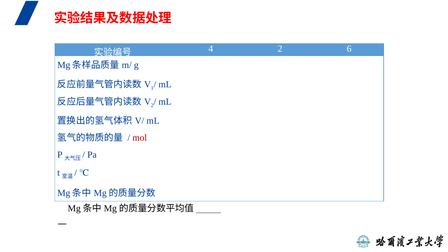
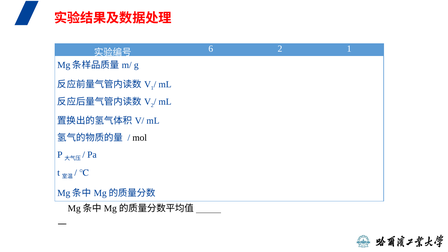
4: 4 -> 6 (211, 49)
2 6: 6 -> 1 (349, 49)
mol colour: red -> black (140, 138)
